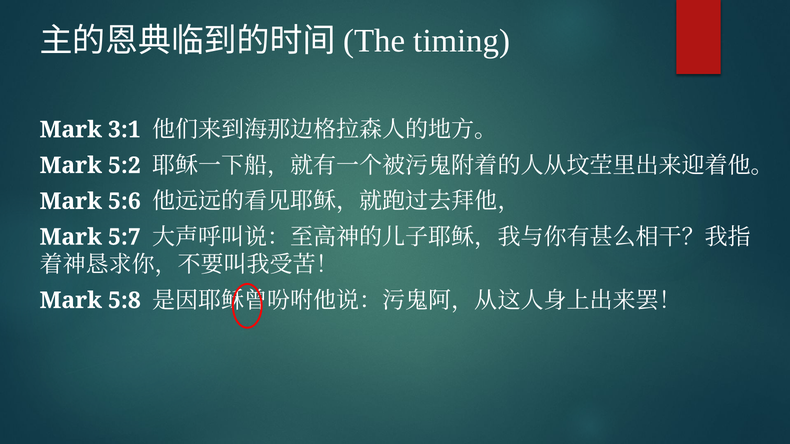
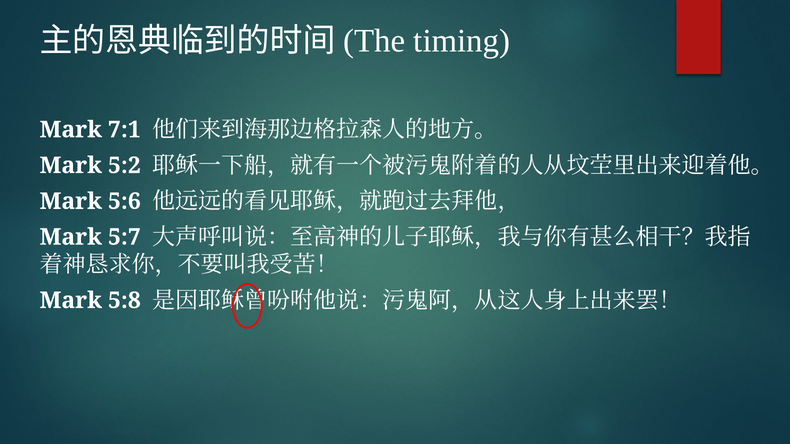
3:1: 3:1 -> 7:1 (124, 130)
